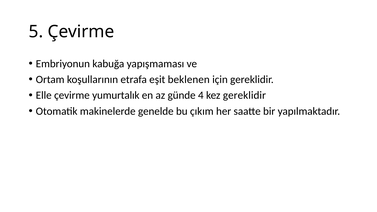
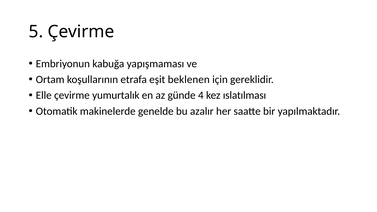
kez gereklidir: gereklidir -> ıslatılması (244, 95)
çıkım: çıkım -> azalır (202, 111)
